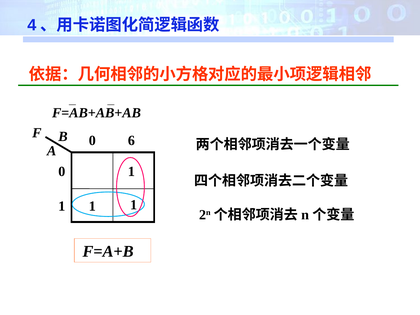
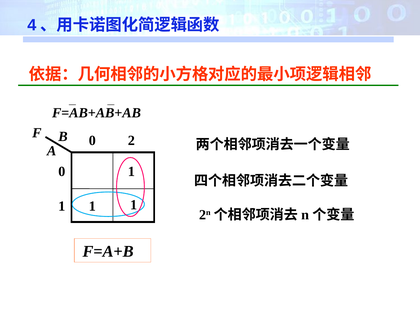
6: 6 -> 2 (131, 141)
